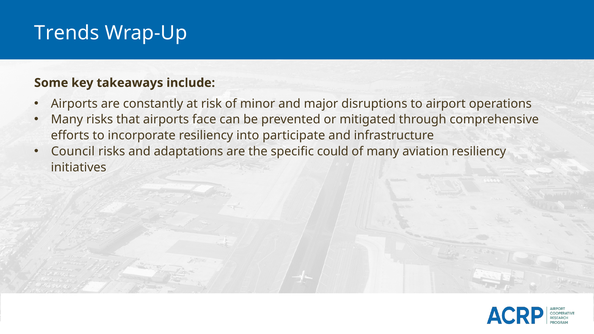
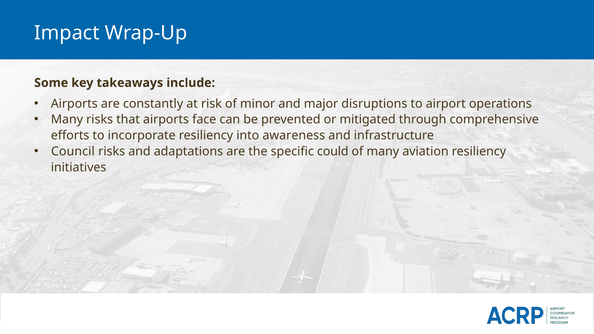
Trends: Trends -> Impact (67, 33)
participate: participate -> awareness (294, 136)
